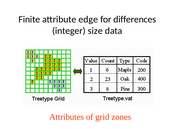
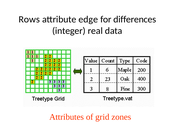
Finite: Finite -> Rows (29, 19)
size: size -> real (95, 31)
